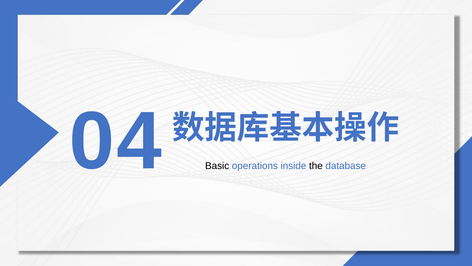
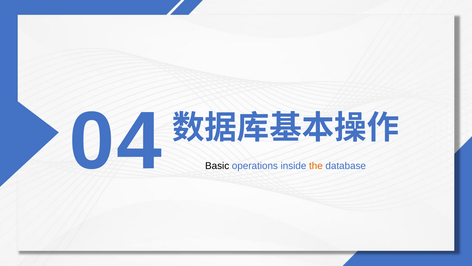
the colour: black -> orange (316, 166)
